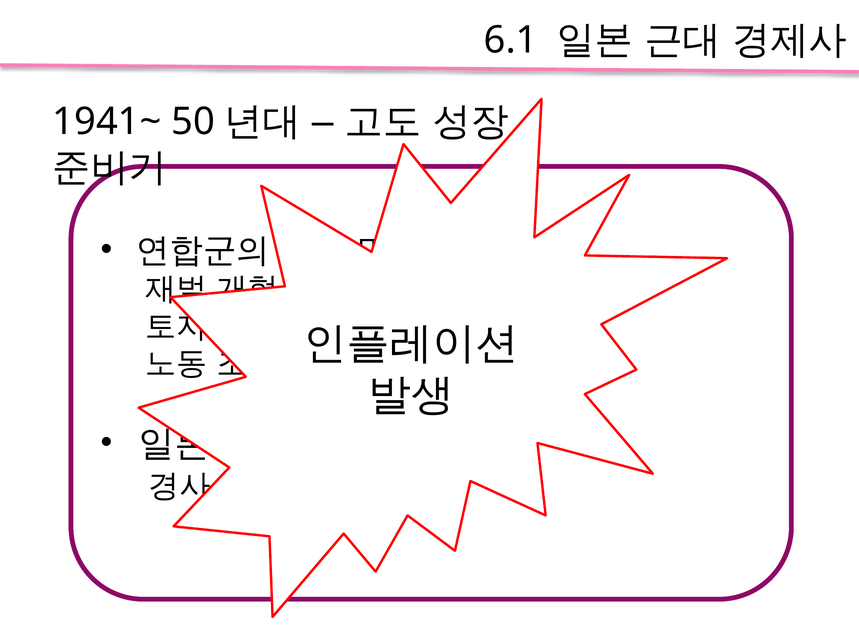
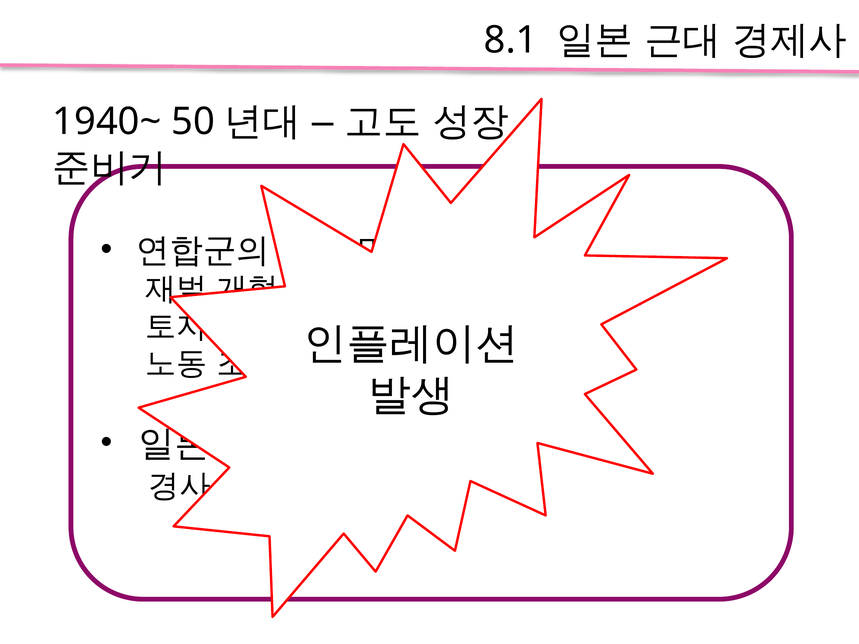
6.1: 6.1 -> 8.1 (511, 40)
1941~: 1941~ -> 1940~ (107, 122)
